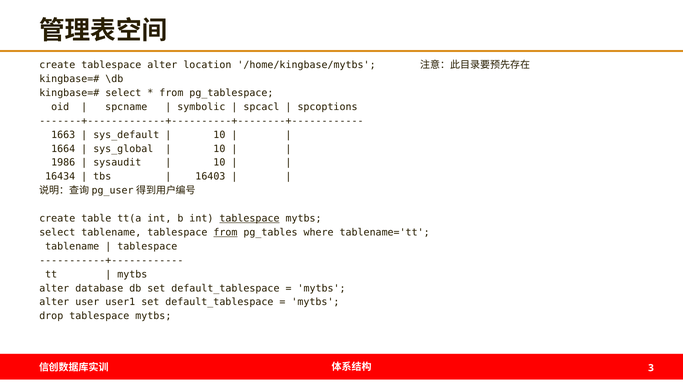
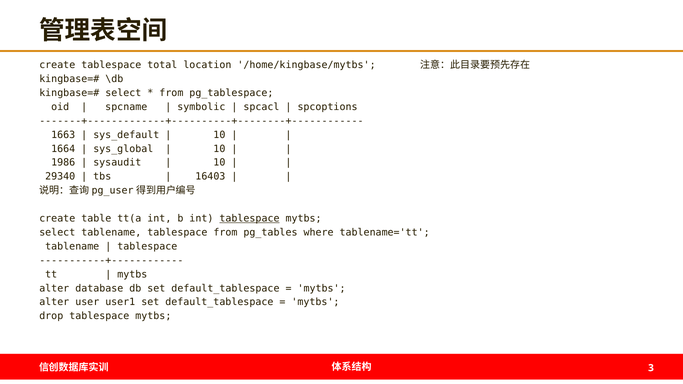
tablespace alter: alter -> total (162, 65)
16434: 16434 -> 29340 (60, 177)
from underline: present -> none (225, 233)
